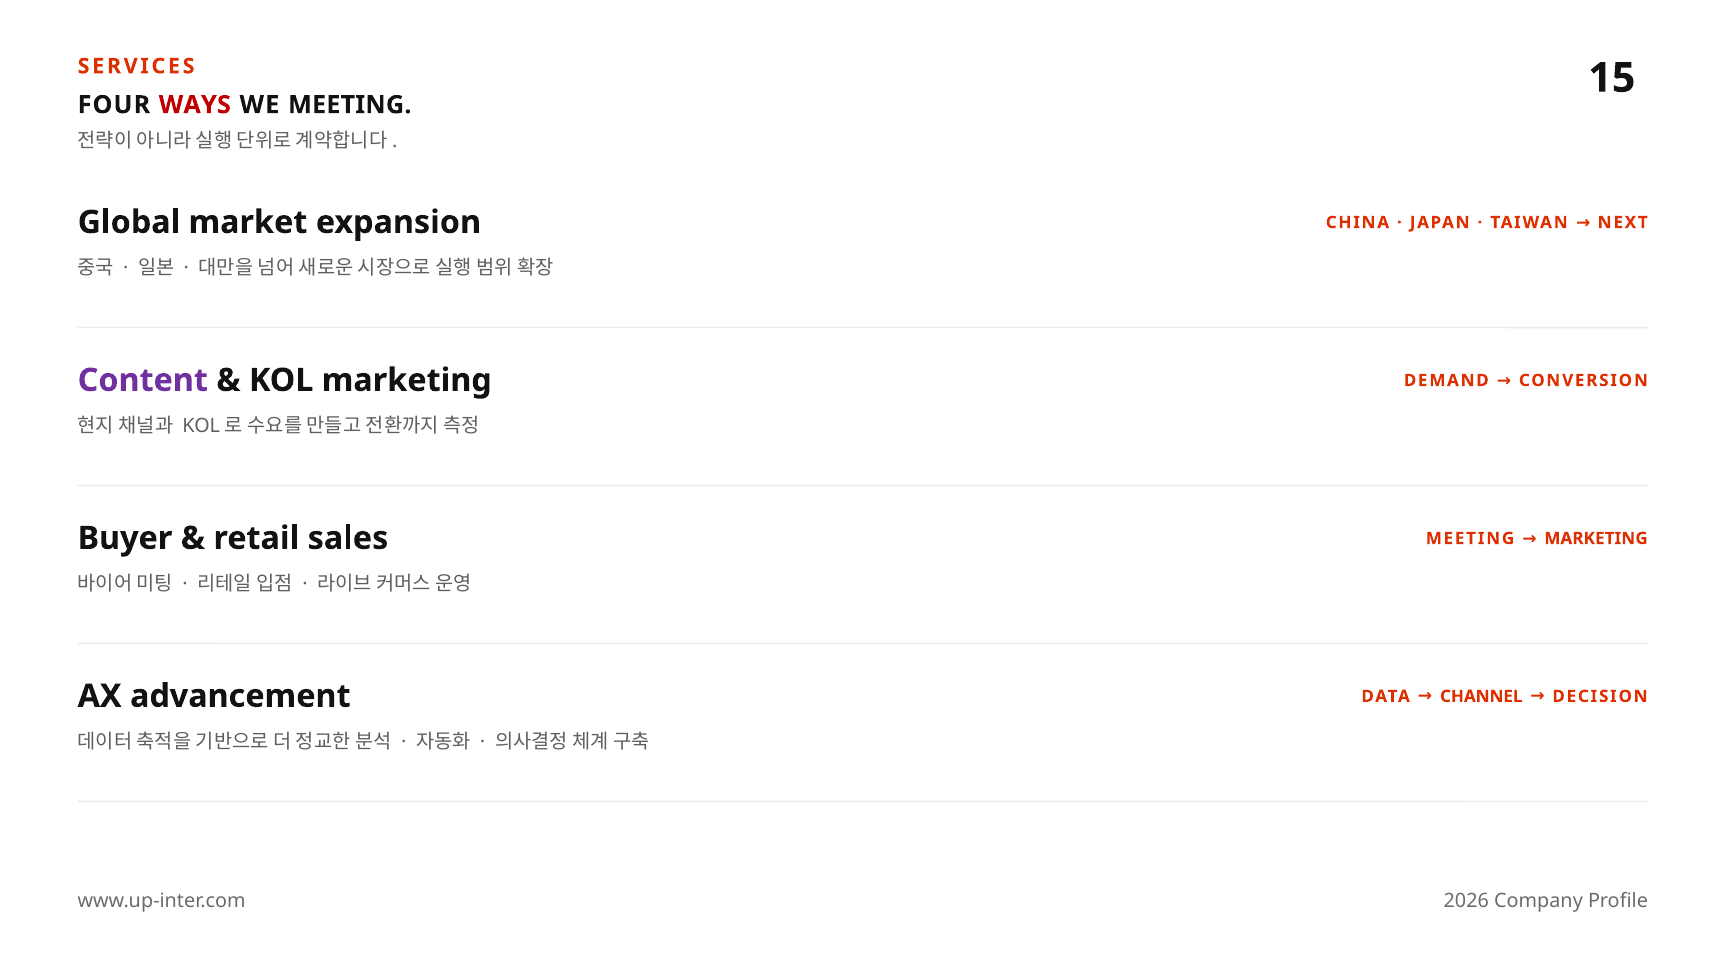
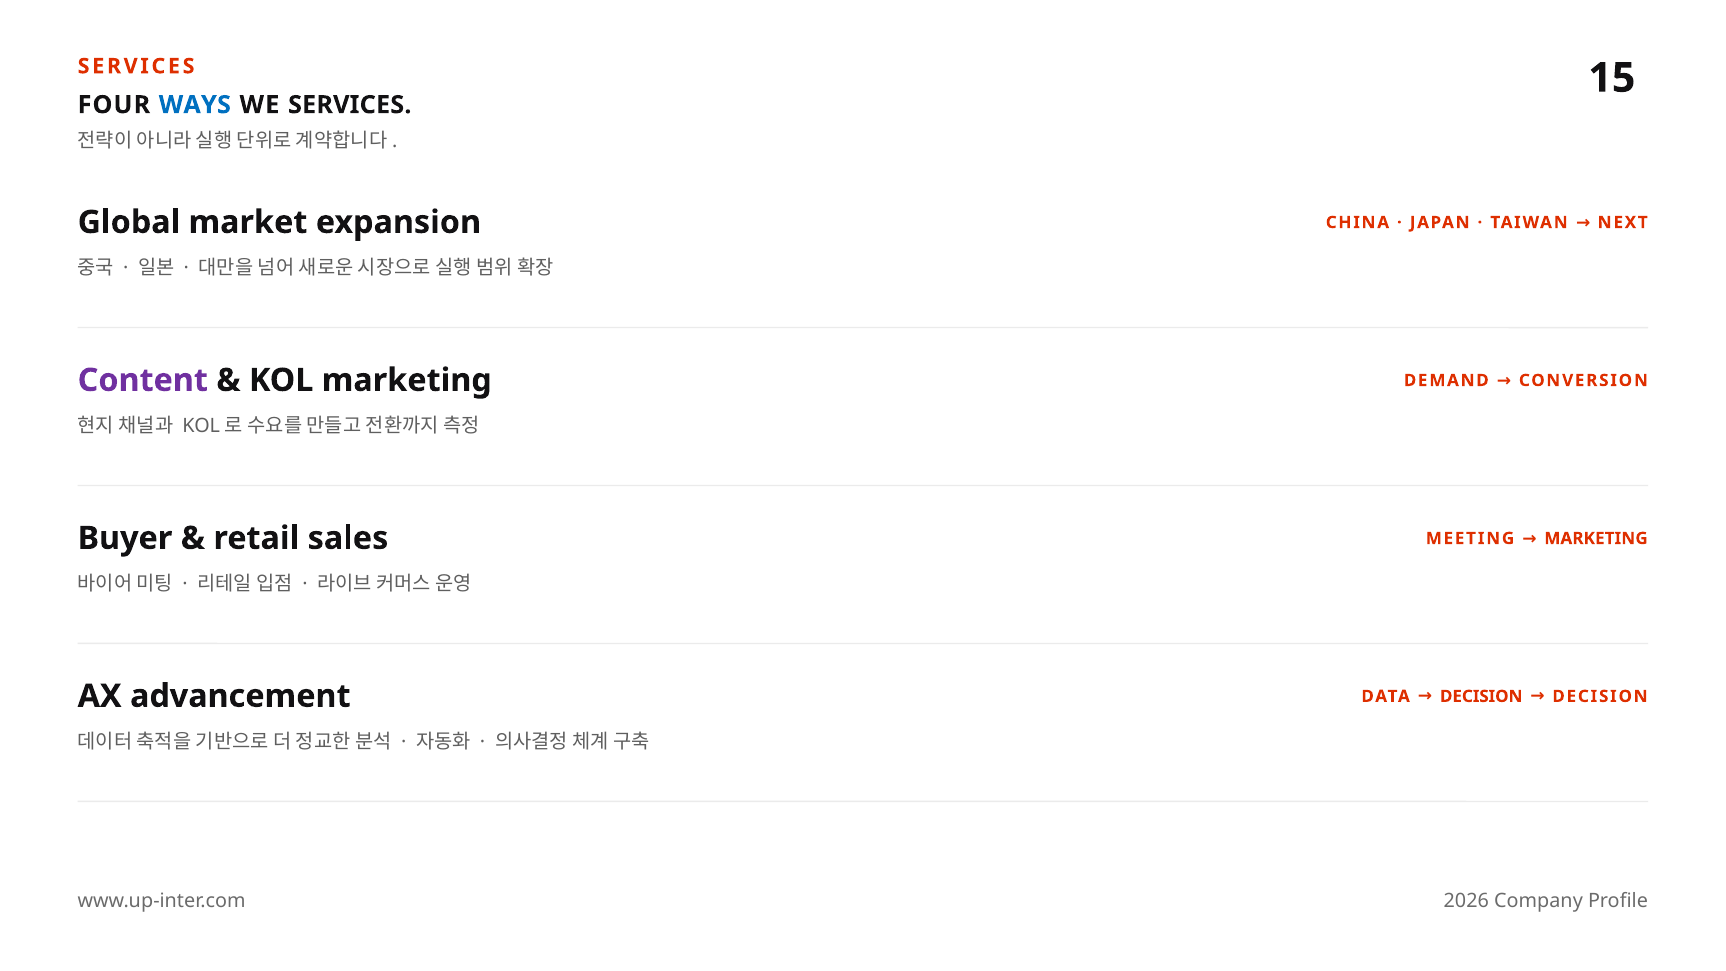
WAYS colour: red -> blue (195, 105)
WE MEETING: MEETING -> SERVICES (350, 105)
DATA CHANNEL: CHANNEL -> DECISION (1481, 696)
